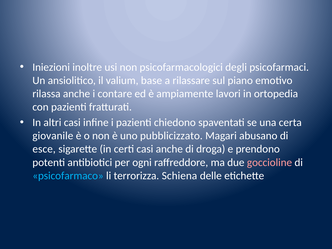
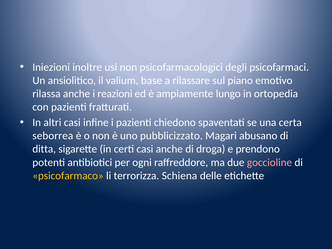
contare: contare -> reazioni (115, 94)
lavori: lavori -> lungo (228, 94)
giovanile: giovanile -> seborrea (53, 136)
esce: esce -> ditta (44, 149)
psicofarmaco colour: light blue -> yellow (68, 176)
